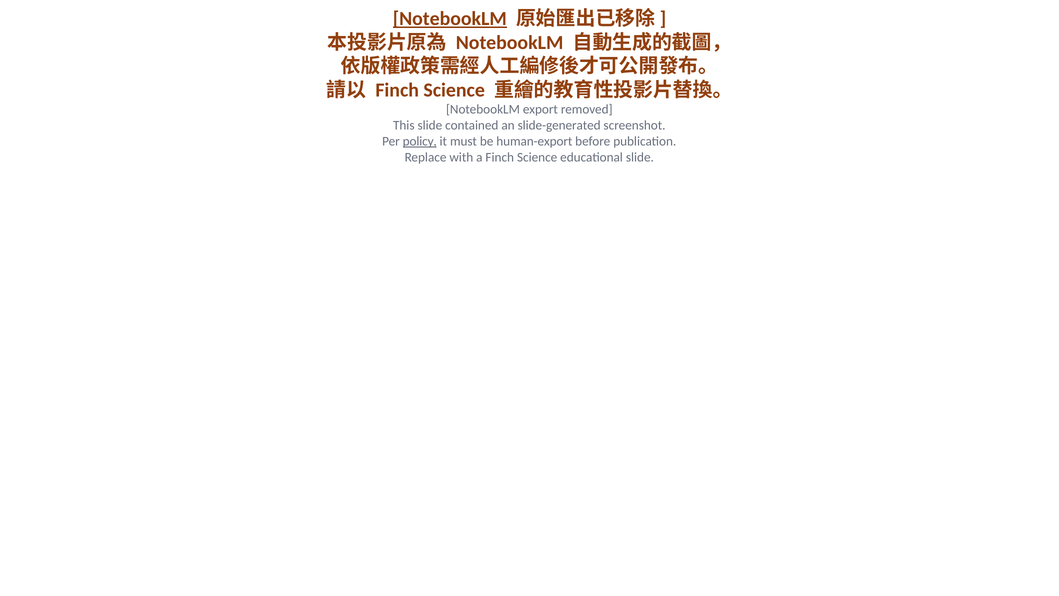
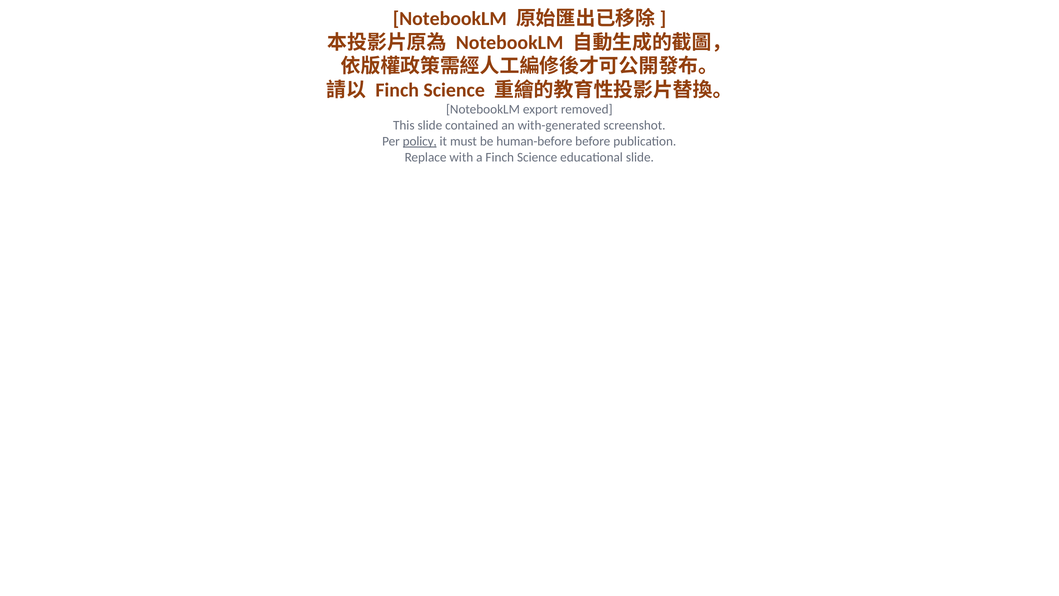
NotebookLM underline: present -> none (450, 19)
slide-generated: slide-generated -> with-generated (559, 125)
human-export: human-export -> human-before (534, 141)
